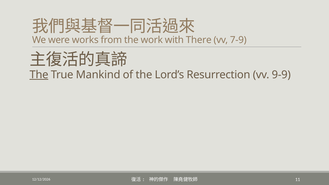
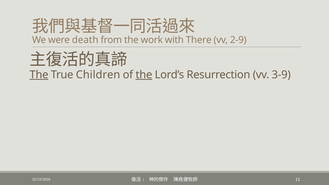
works: works -> death (85, 40)
7-9: 7-9 -> 2-9 (238, 40)
Mankind: Mankind -> Children (98, 75)
the underline: none -> present (144, 75)
9-9: 9-9 -> 3-9 (281, 75)
